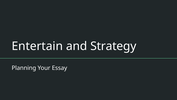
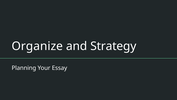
Entertain: Entertain -> Organize (37, 46)
